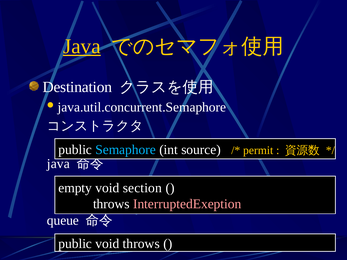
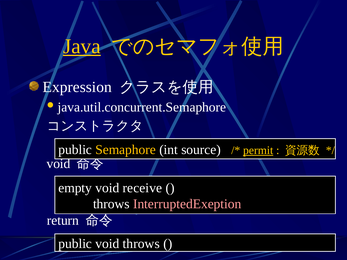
Destination: Destination -> Expression (77, 87)
Semaphore colour: light blue -> yellow (126, 150)
permit underline: none -> present (258, 150)
java: java -> void (58, 164)
section: section -> receive (142, 188)
queue: queue -> return (63, 221)
